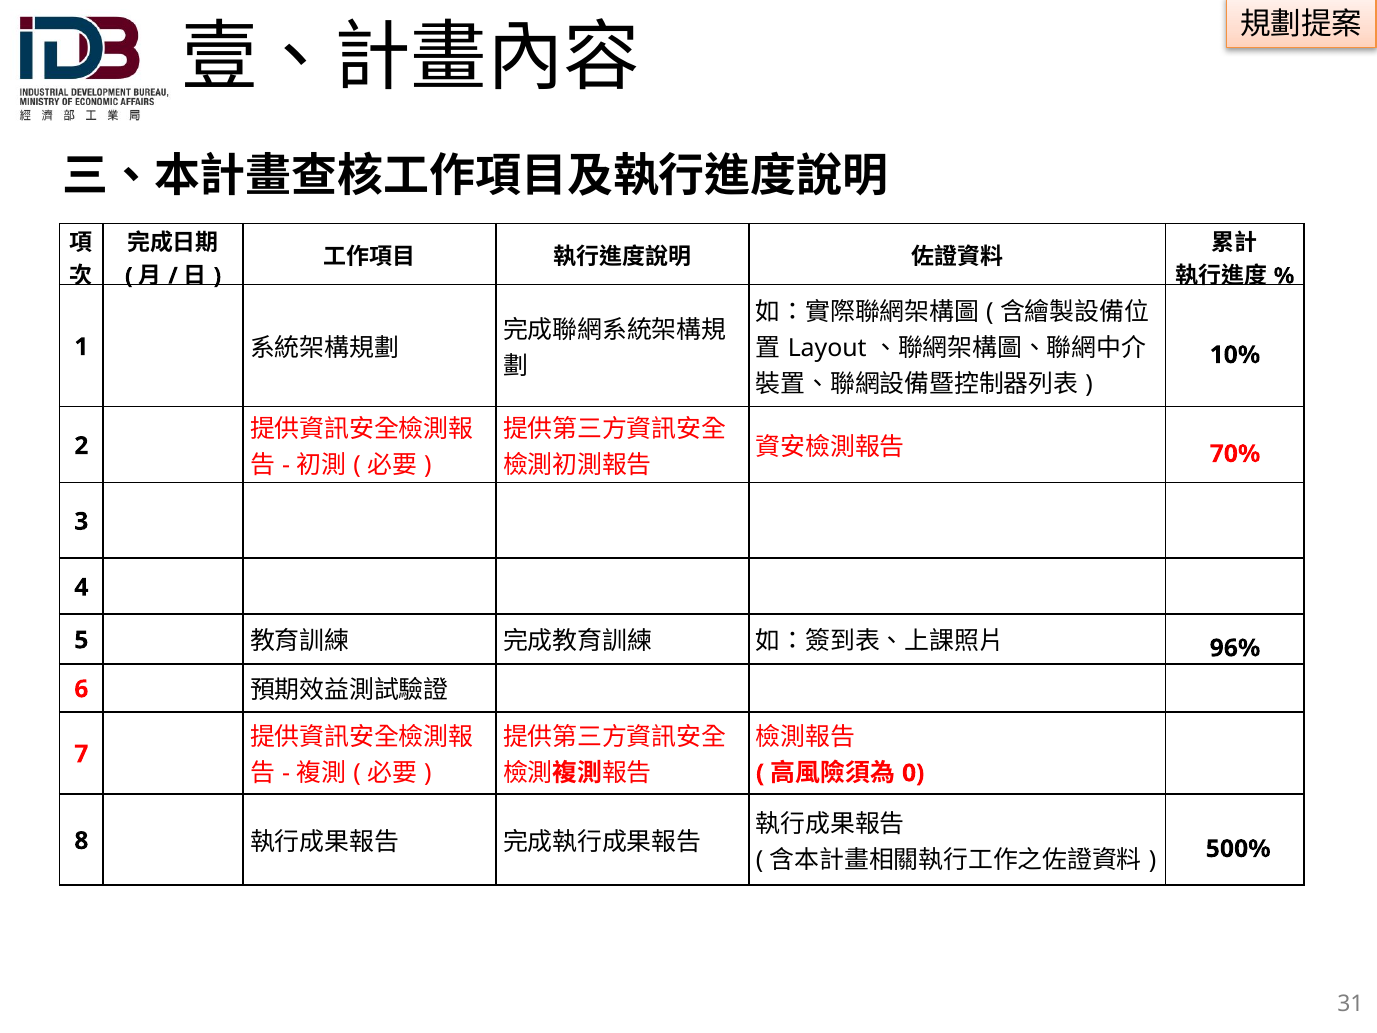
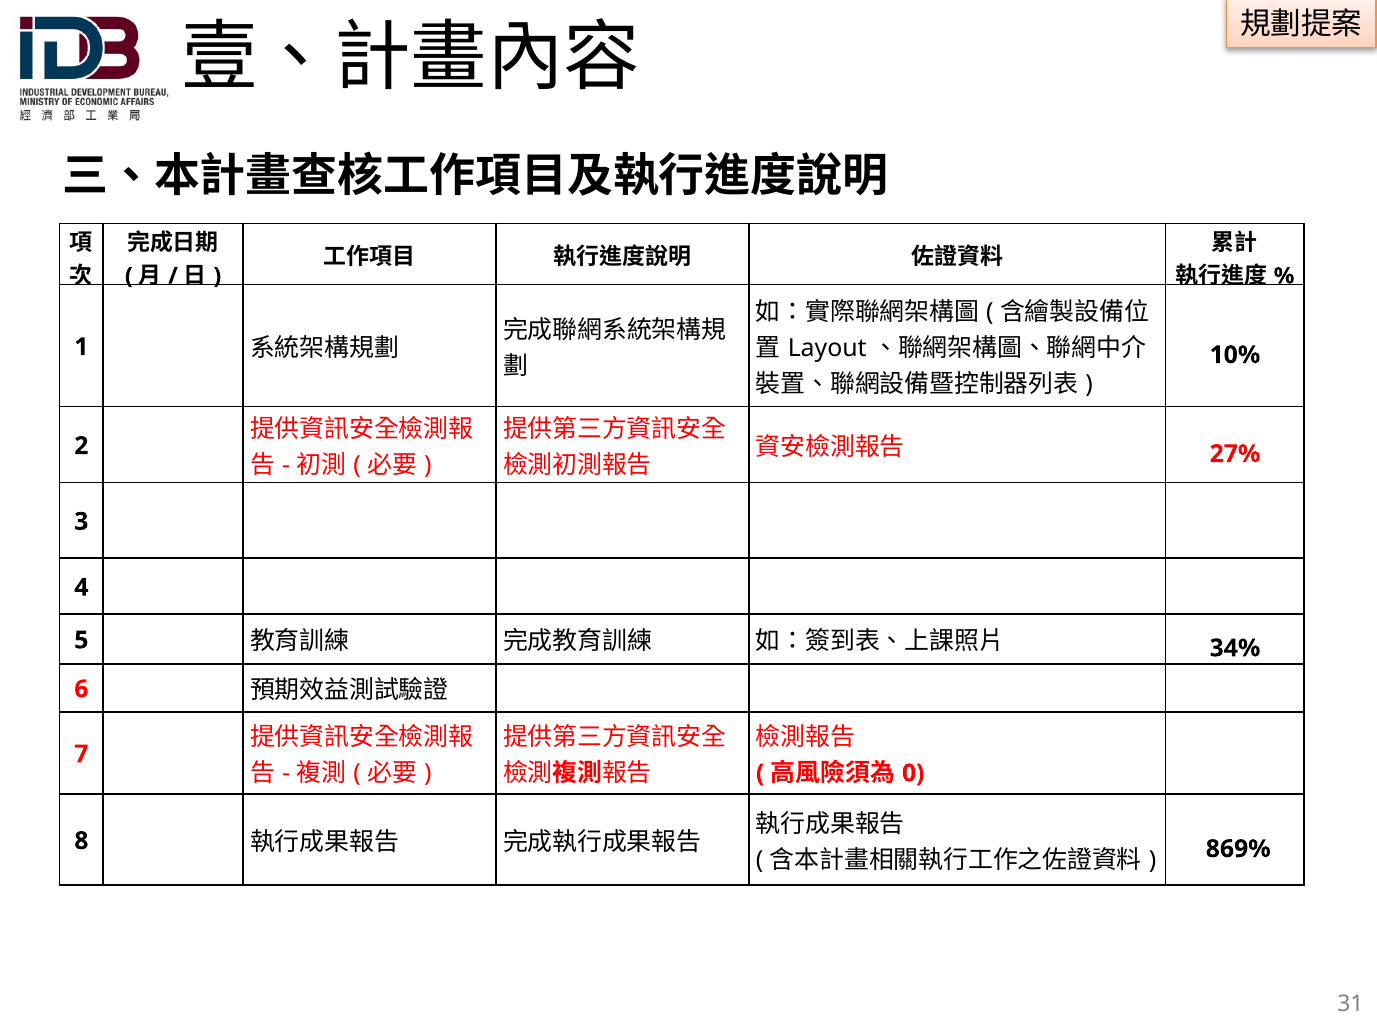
70%: 70% -> 27% (1235, 454)
96%: 96% -> 34% (1235, 648)
500%: 500% -> 869% (1238, 849)
